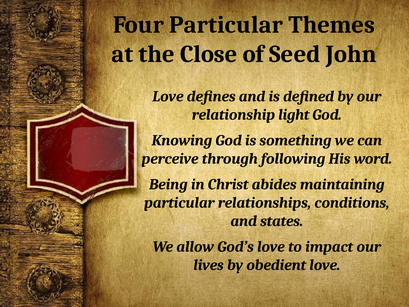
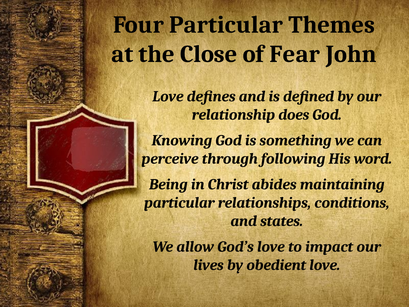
Seed: Seed -> Fear (295, 54)
light: light -> does (294, 115)
